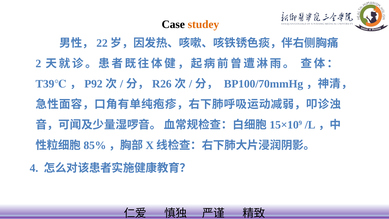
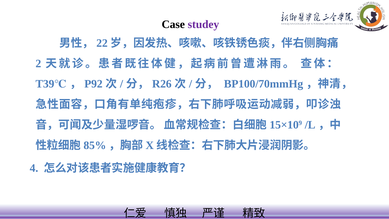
studey colour: orange -> purple (203, 24)
